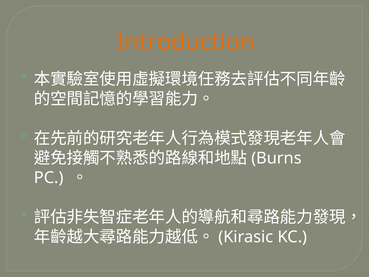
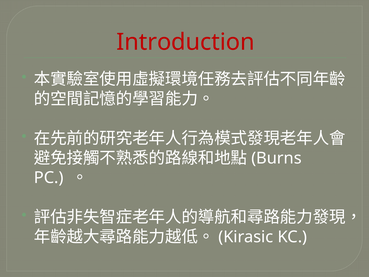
Introduction colour: orange -> red (186, 42)
